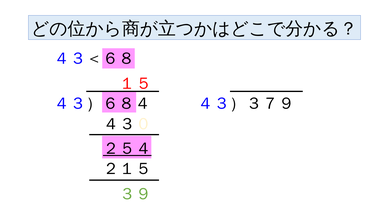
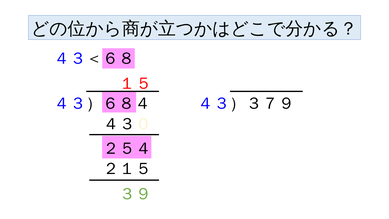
２５４ underline: present -> none (127, 148)
